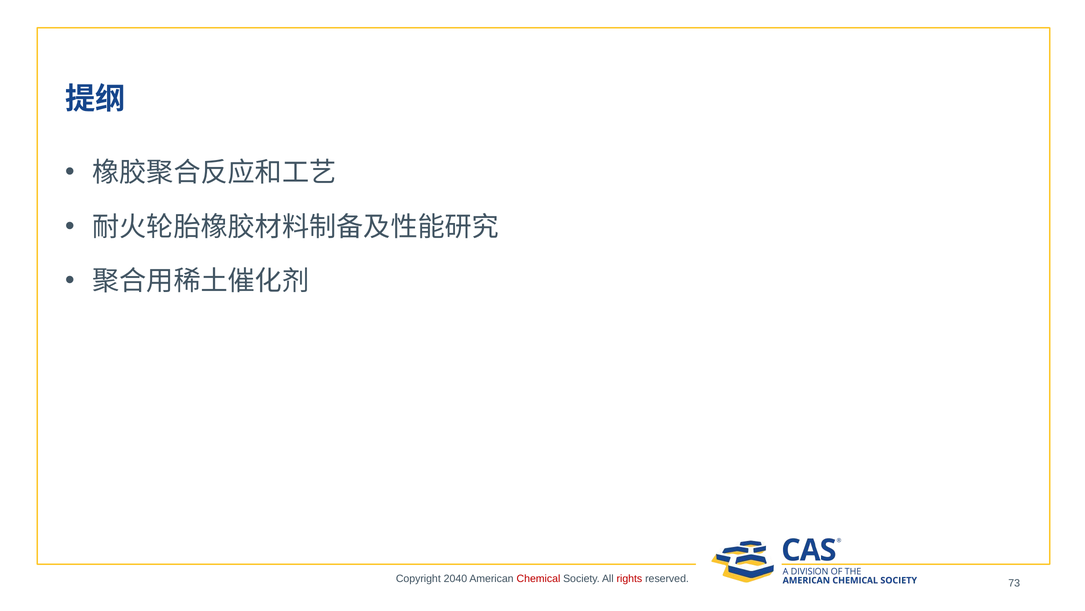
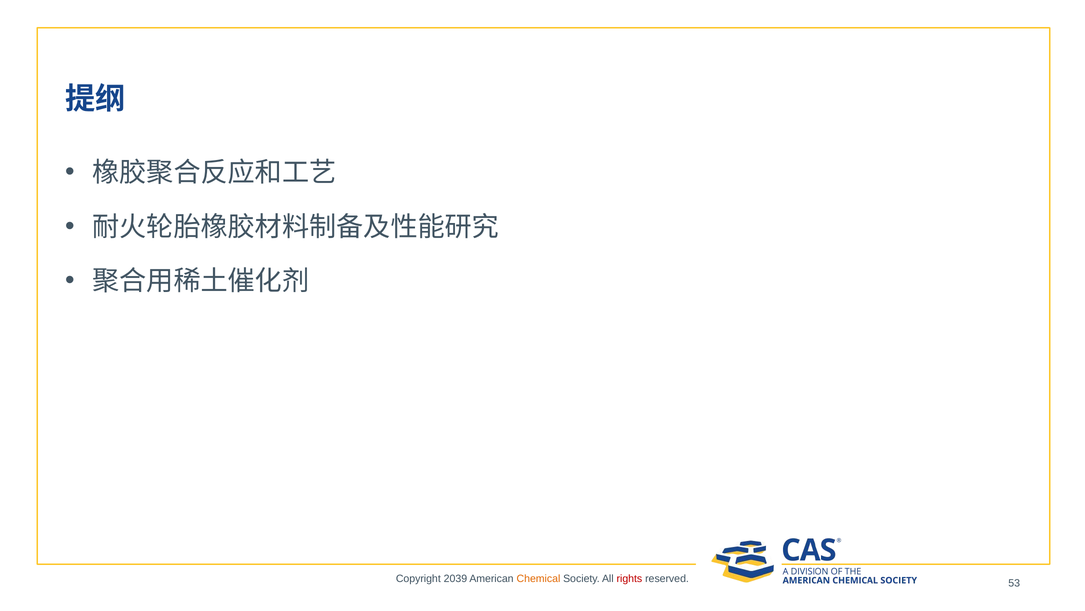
2040: 2040 -> 2039 (455, 578)
Chemical colour: red -> orange (538, 578)
73: 73 -> 53 (1014, 583)
